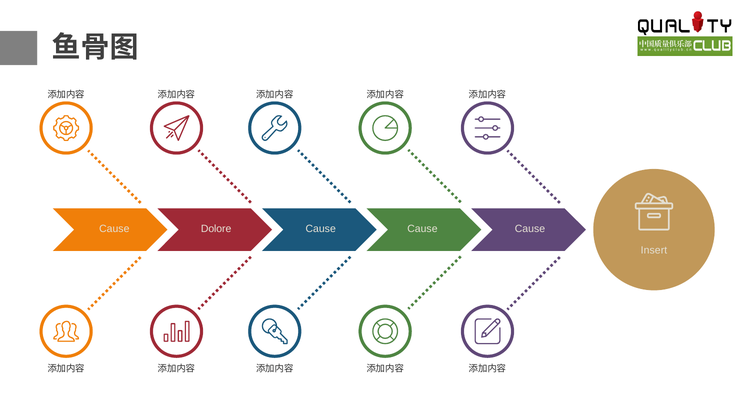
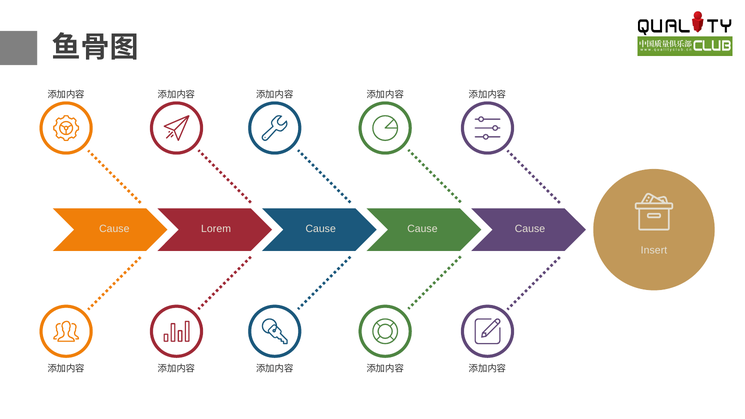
Dolore: Dolore -> Lorem (216, 229)
